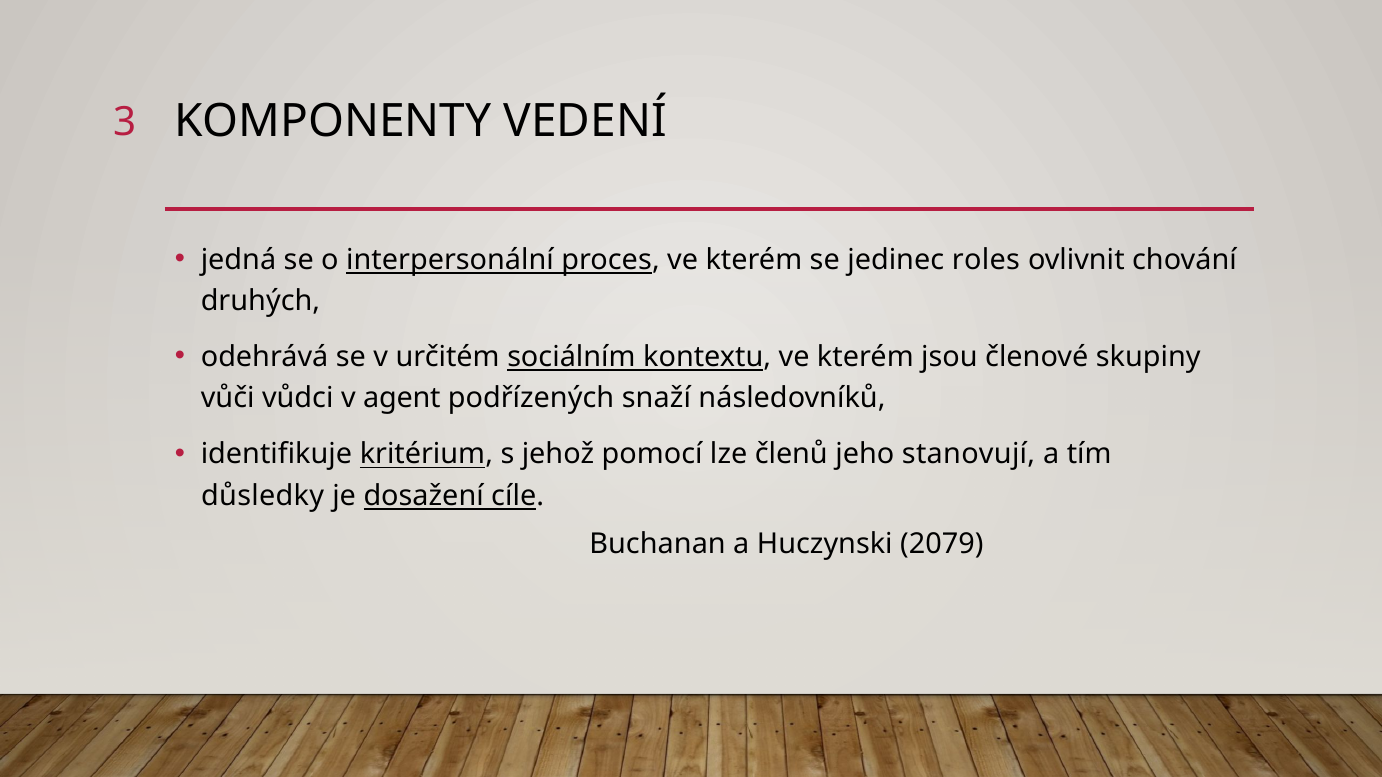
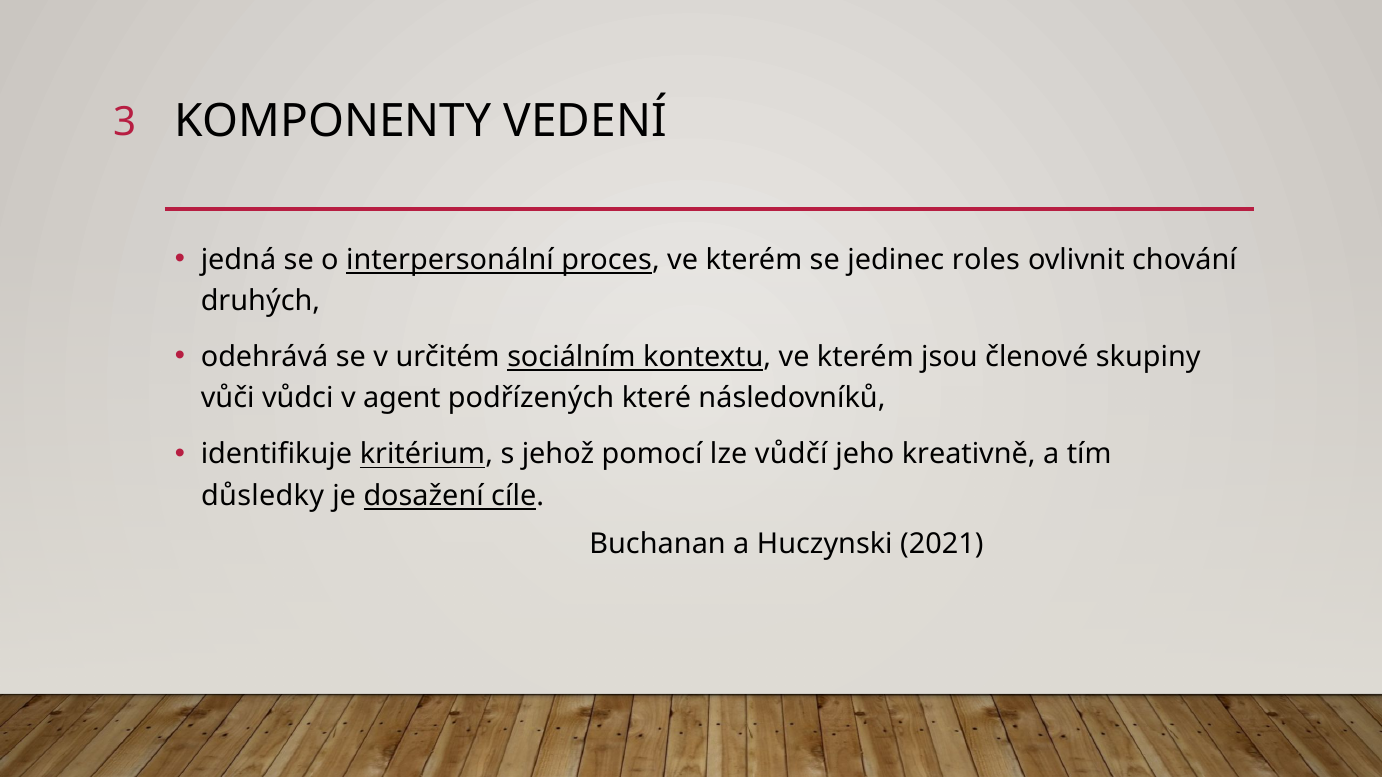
snaží: snaží -> které (657, 399)
členů: členů -> vůdčí (791, 455)
stanovují: stanovují -> kreativně (969, 455)
2079: 2079 -> 2021 (942, 545)
